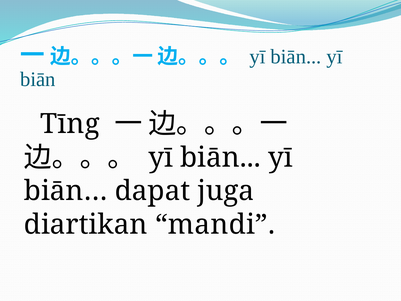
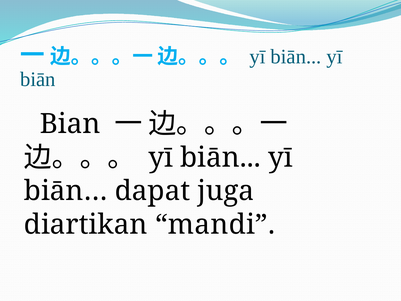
Tīng: Tīng -> Bian (70, 124)
